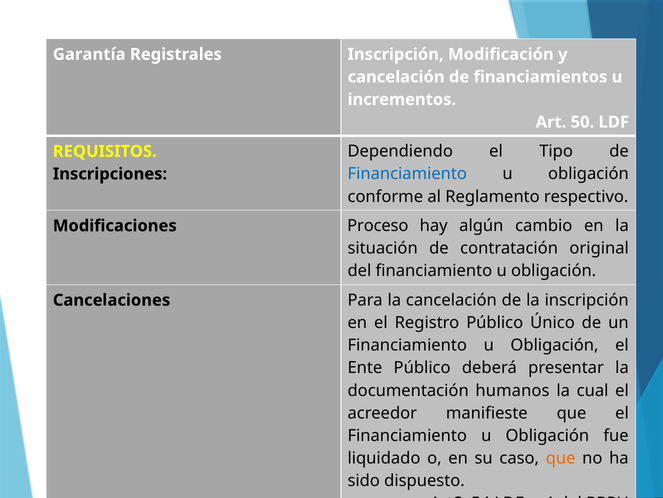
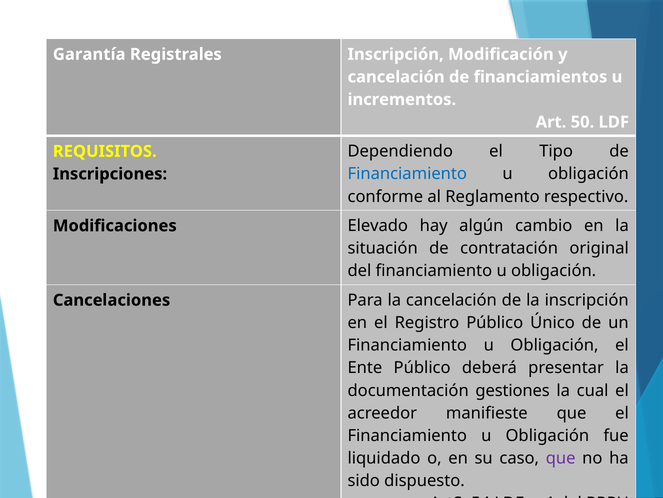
Proceso: Proceso -> Elevado (378, 225)
humanos: humanos -> gestiones (513, 390)
que colour: orange -> purple (561, 458)
